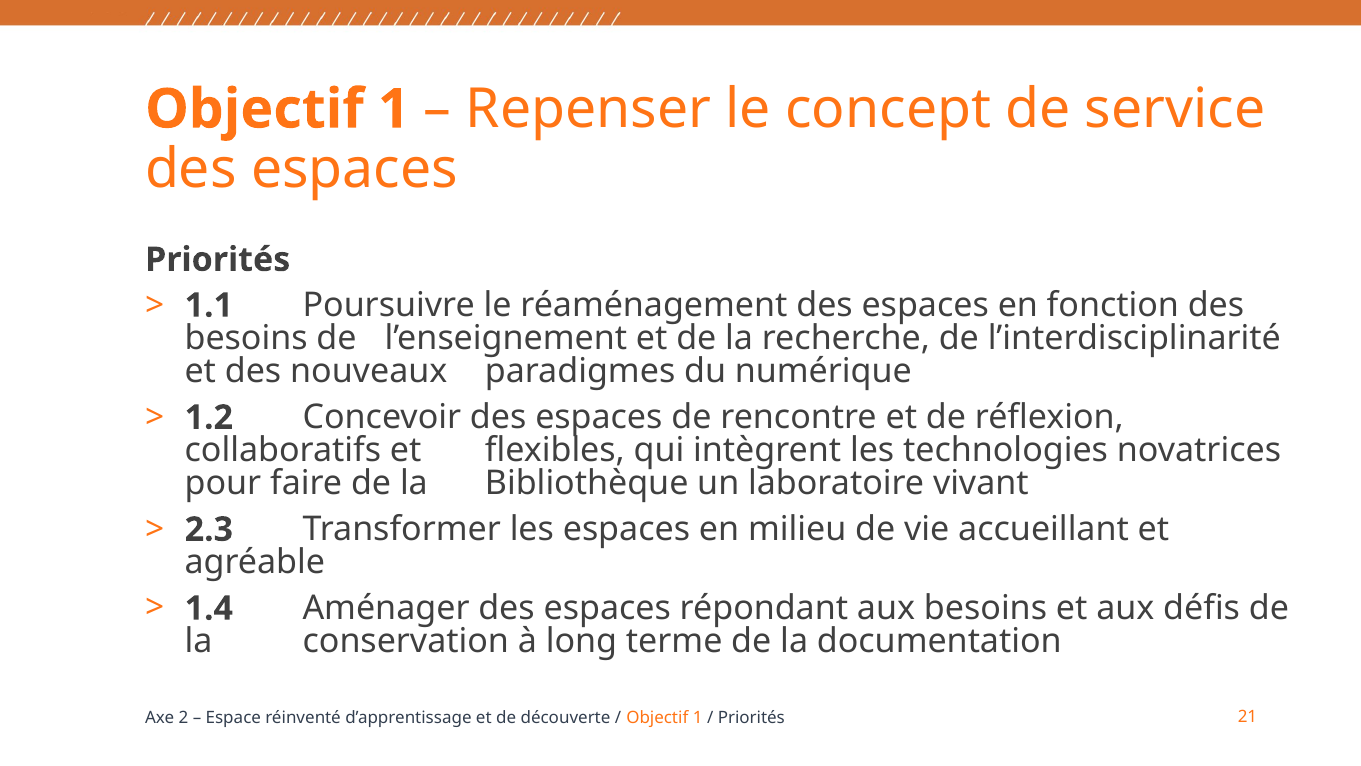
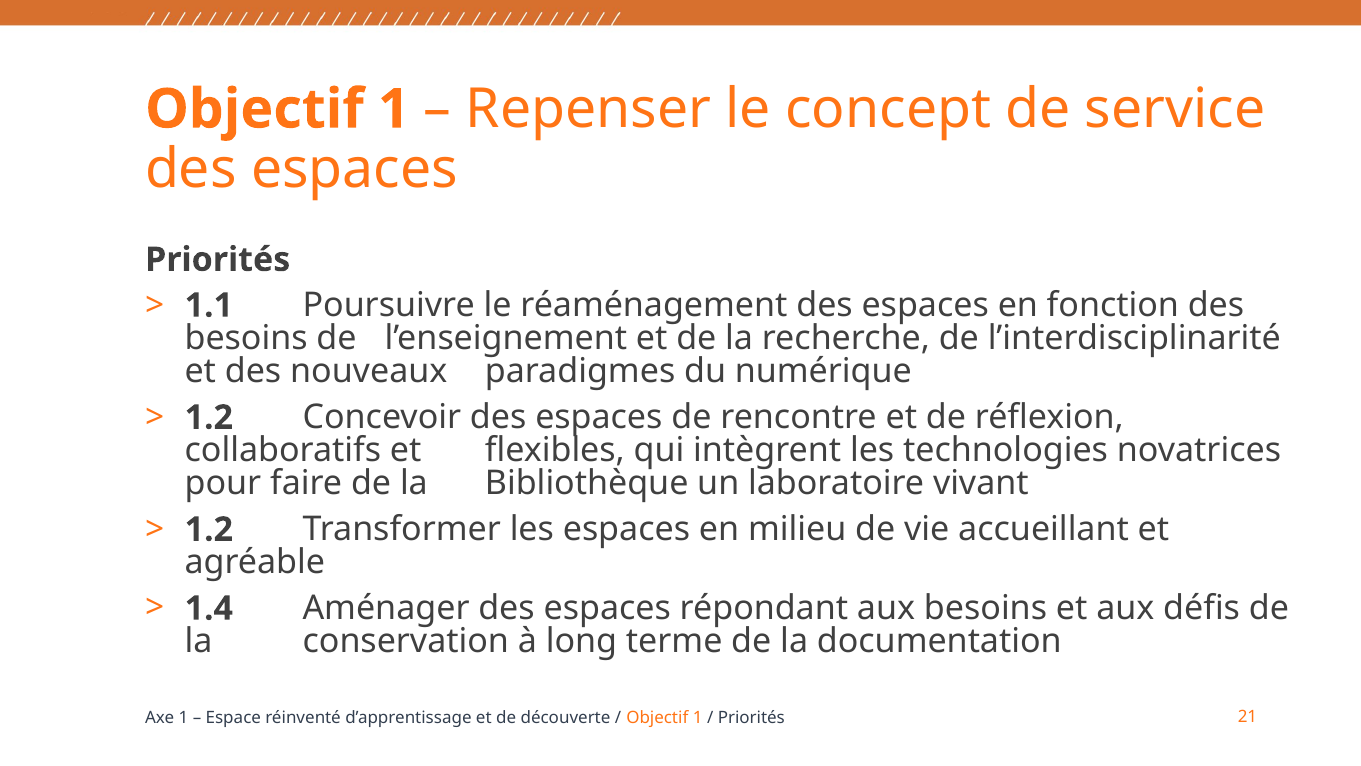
2.3: 2.3 -> 1.2 (209, 529)
Axe 2: 2 -> 1 (183, 718)
